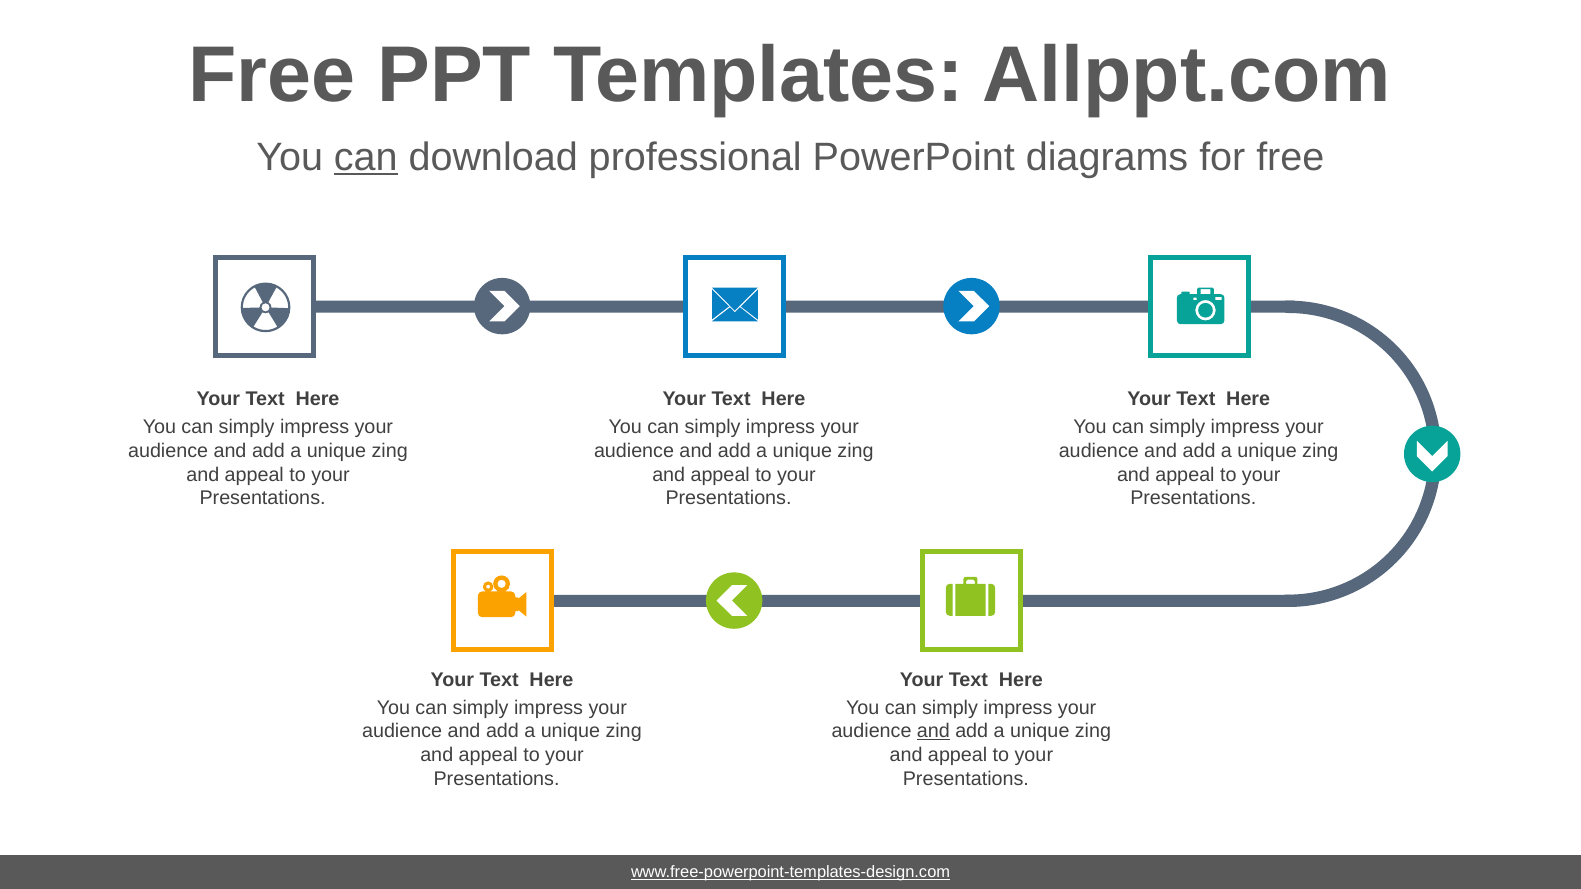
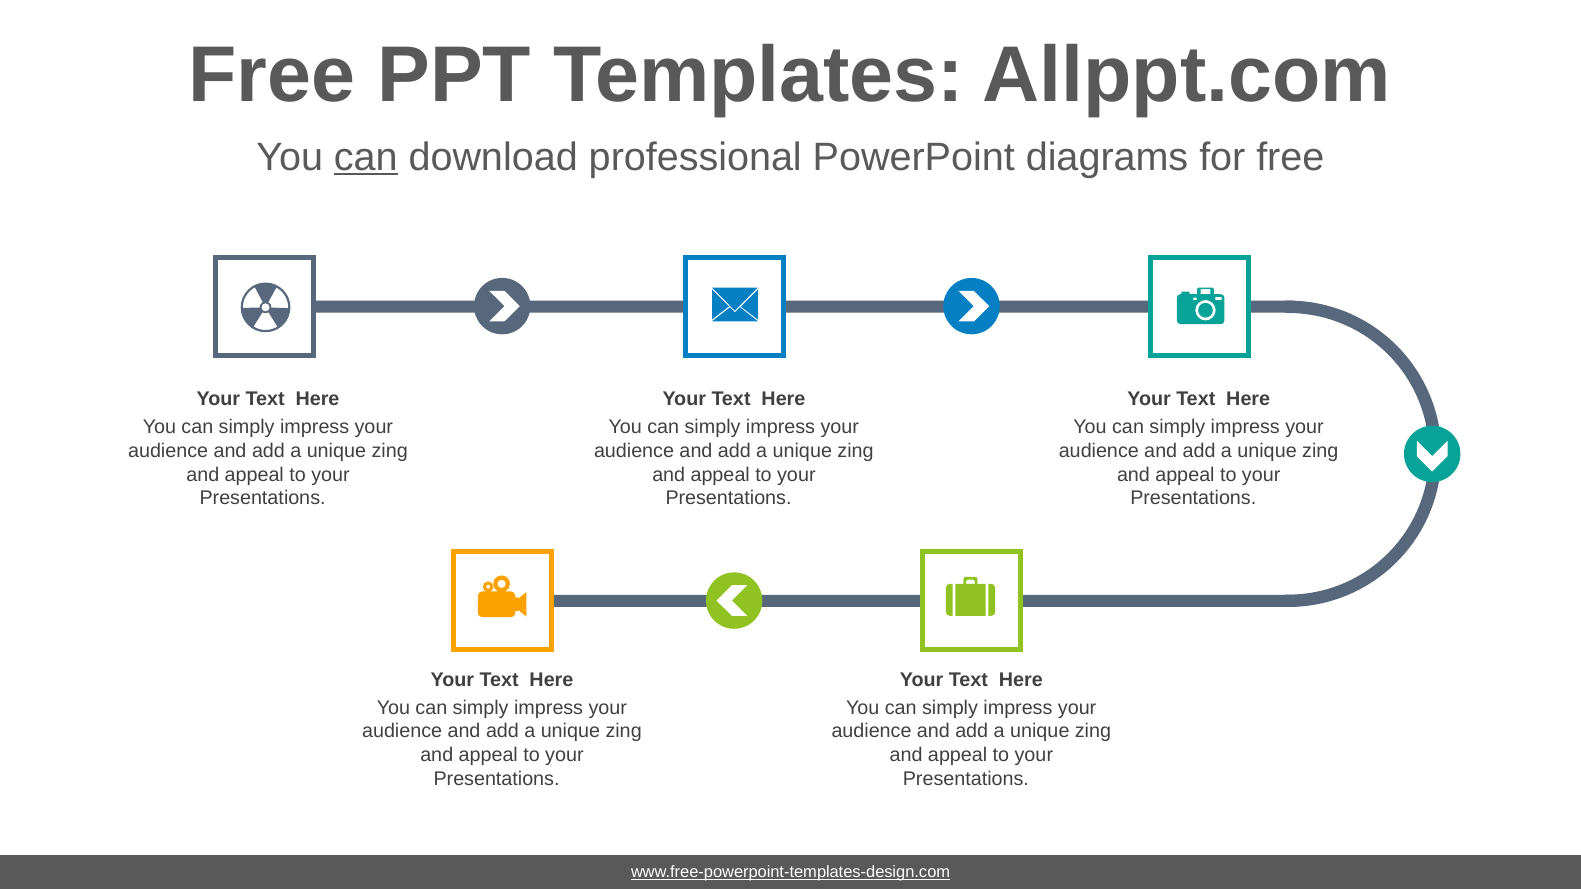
and underline: present -> none (933, 732)
